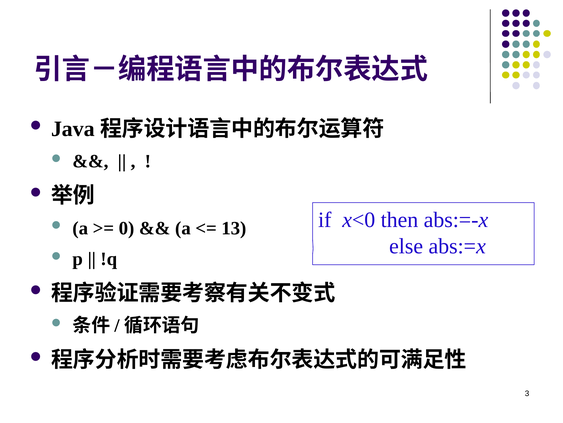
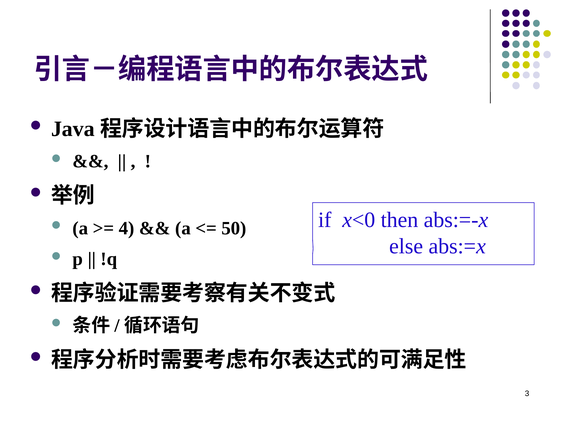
0: 0 -> 4 (127, 228)
13: 13 -> 50 (234, 228)
